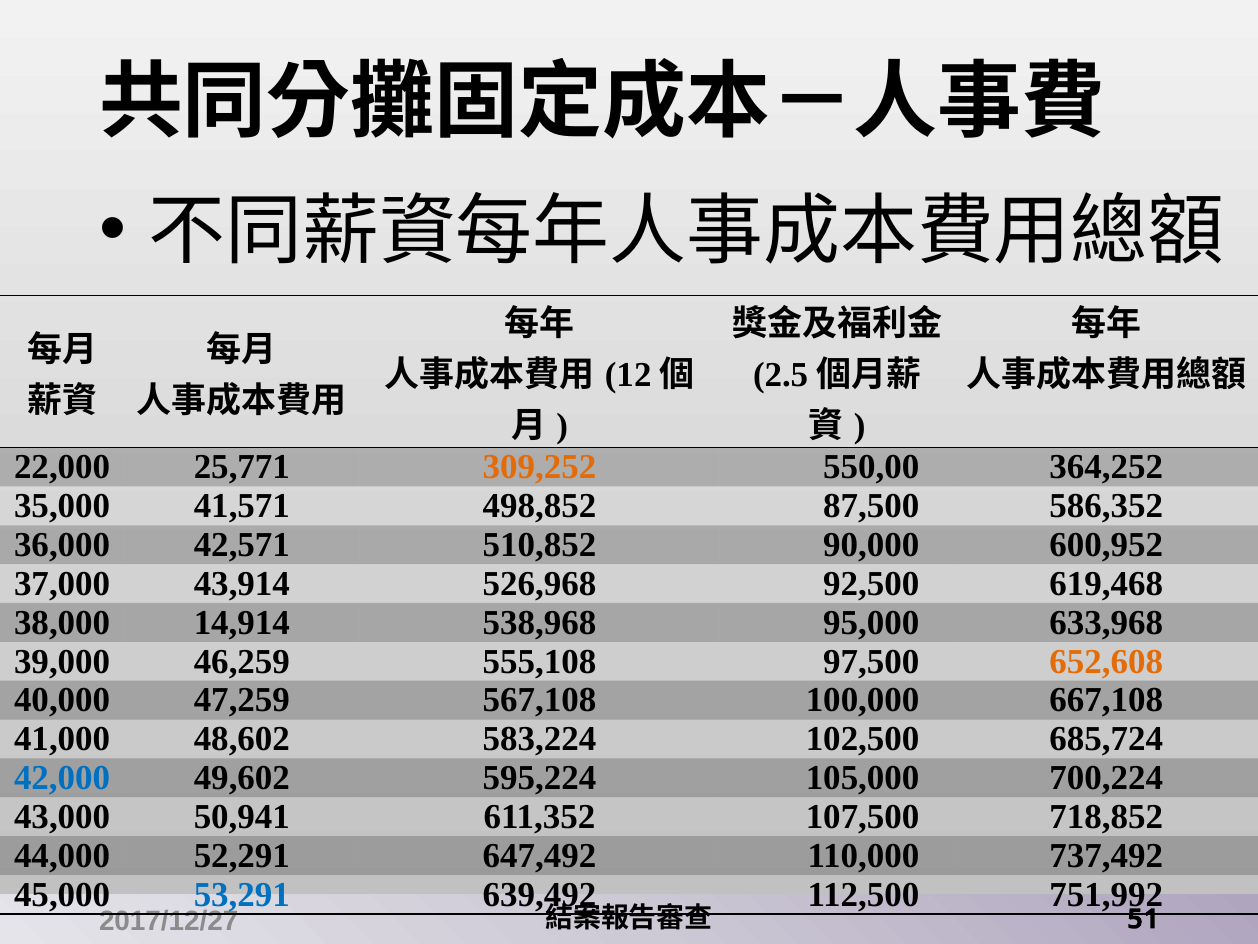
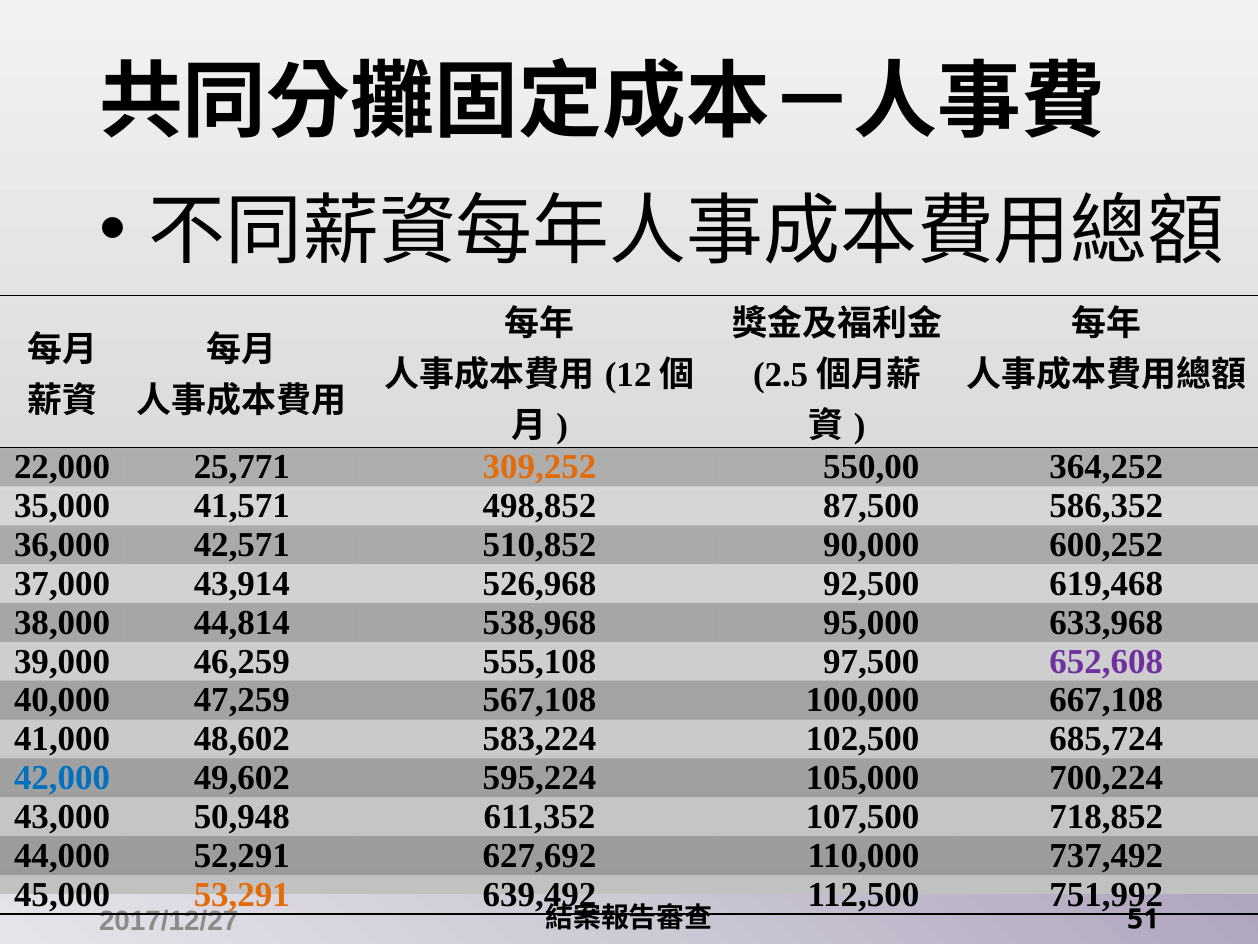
600,952: 600,952 -> 600,252 (1106, 545)
14,914: 14,914 -> 44,814 (242, 622)
652,608 colour: orange -> purple (1106, 661)
50,941: 50,941 -> 50,948 (242, 817)
647,492: 647,492 -> 627,692 (540, 855)
53,291 colour: blue -> orange (242, 894)
